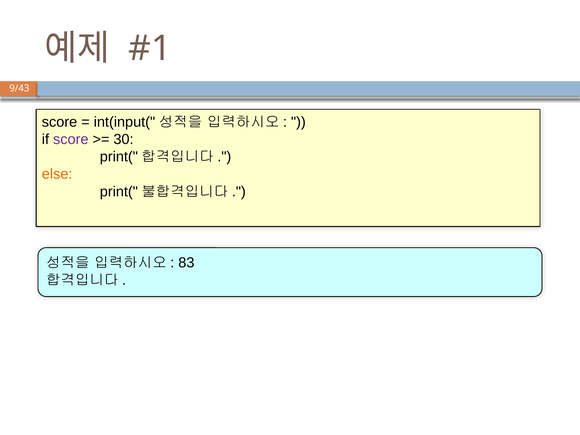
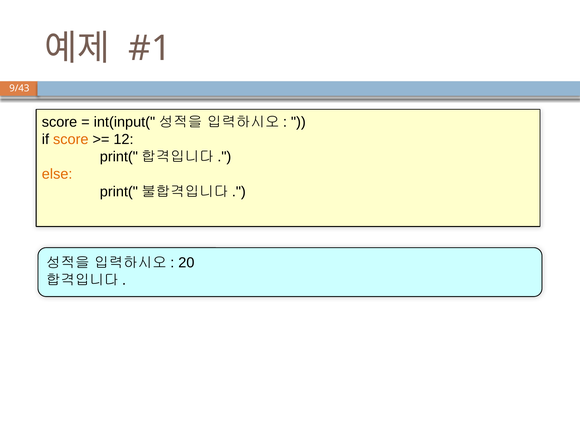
score colour: purple -> orange (71, 139)
30: 30 -> 12 (123, 139)
83: 83 -> 20 (186, 263)
